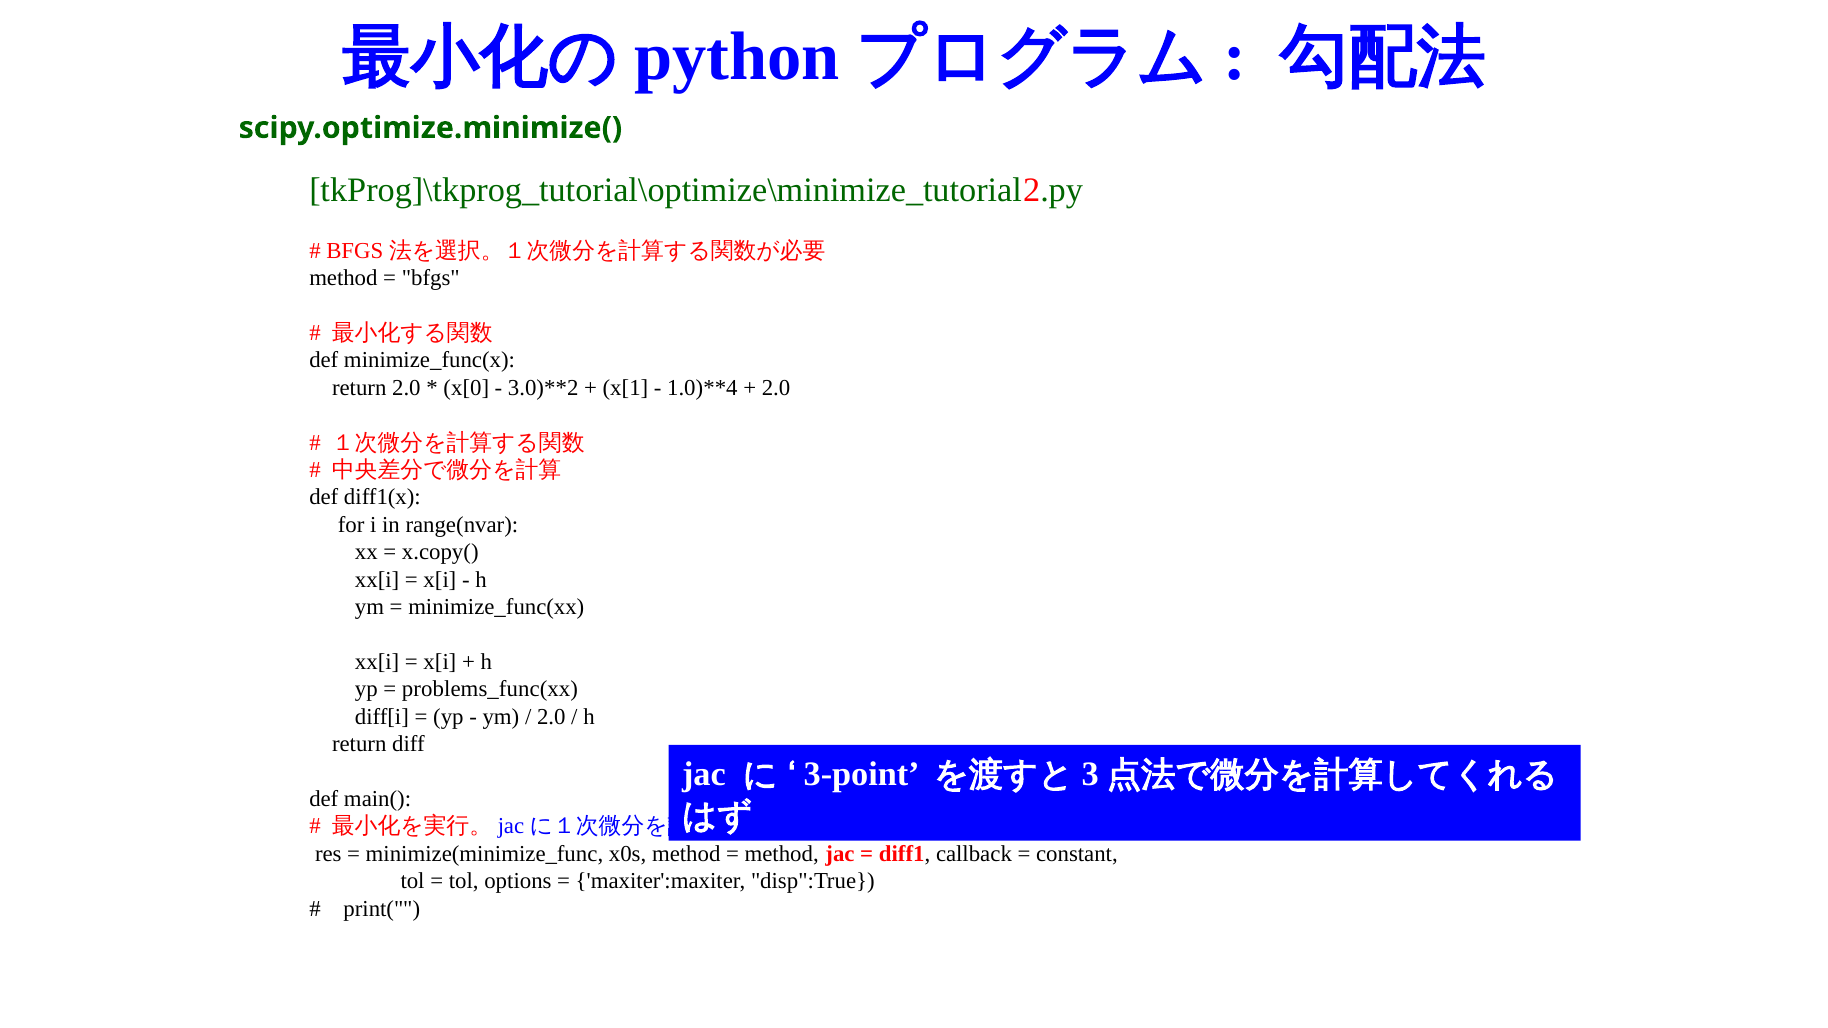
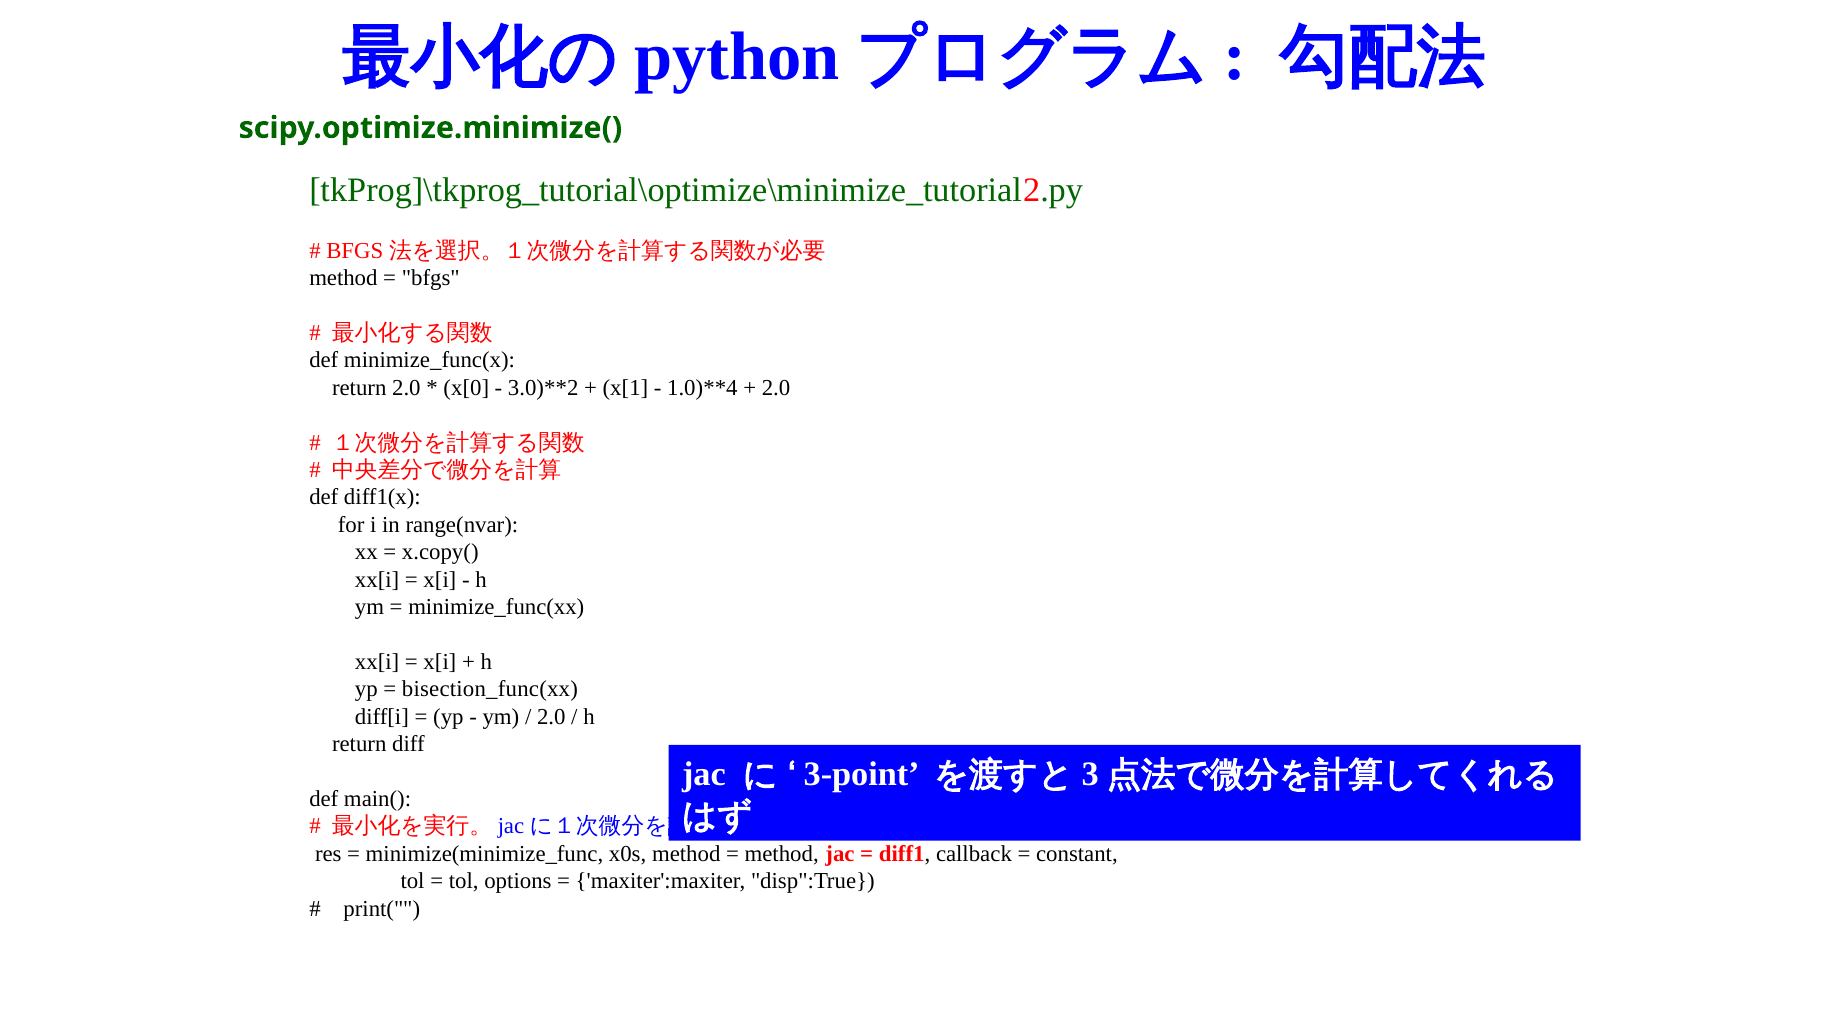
problems_func(xx: problems_func(xx -> bisection_func(xx (490, 689)
